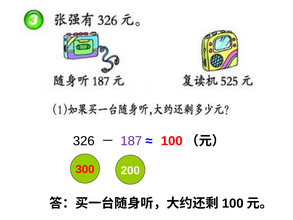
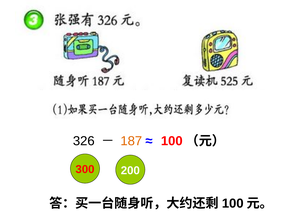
187 colour: purple -> orange (131, 141)
